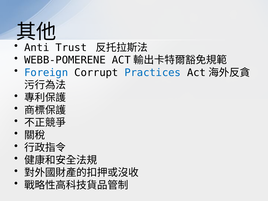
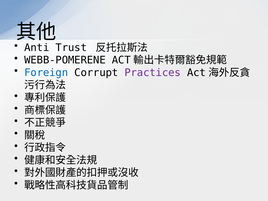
Practices colour: blue -> purple (153, 73)
